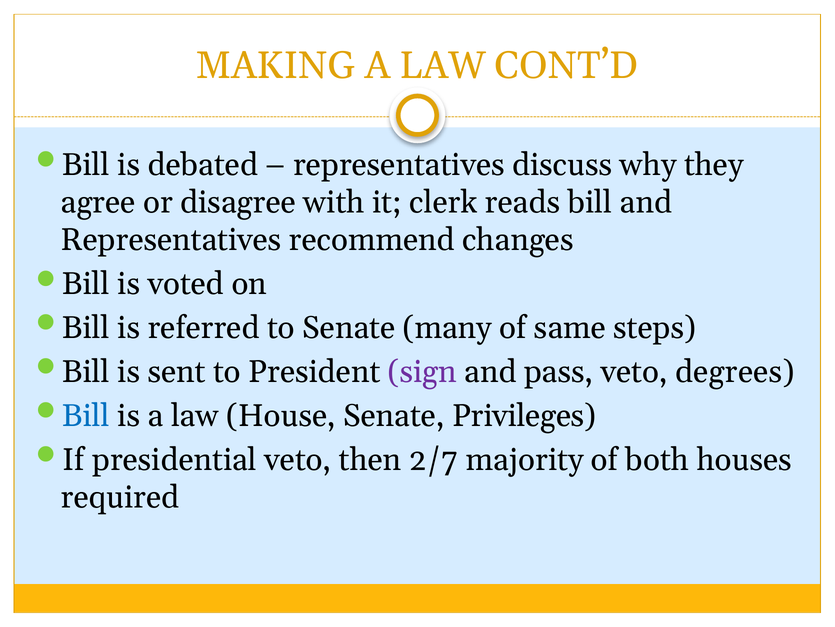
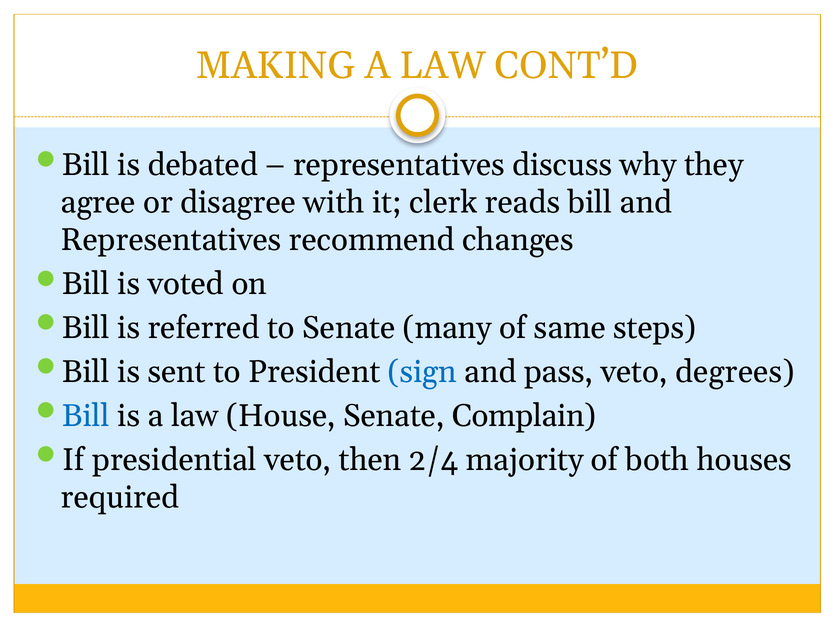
sign colour: purple -> blue (422, 371)
Privileges: Privileges -> Complain (524, 415)
2/7: 2/7 -> 2/4 (434, 459)
